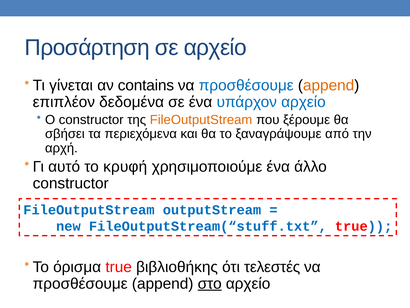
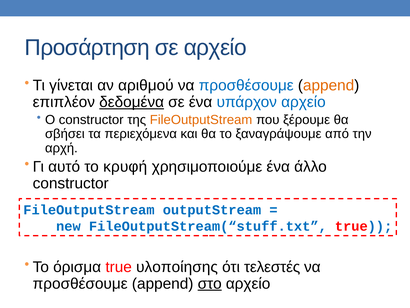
contains: contains -> αριθμού (146, 85)
δεδομένα underline: none -> present (132, 102)
βιβλιοθήκης: βιβλιοθήκης -> υλοποίησης (177, 267)
